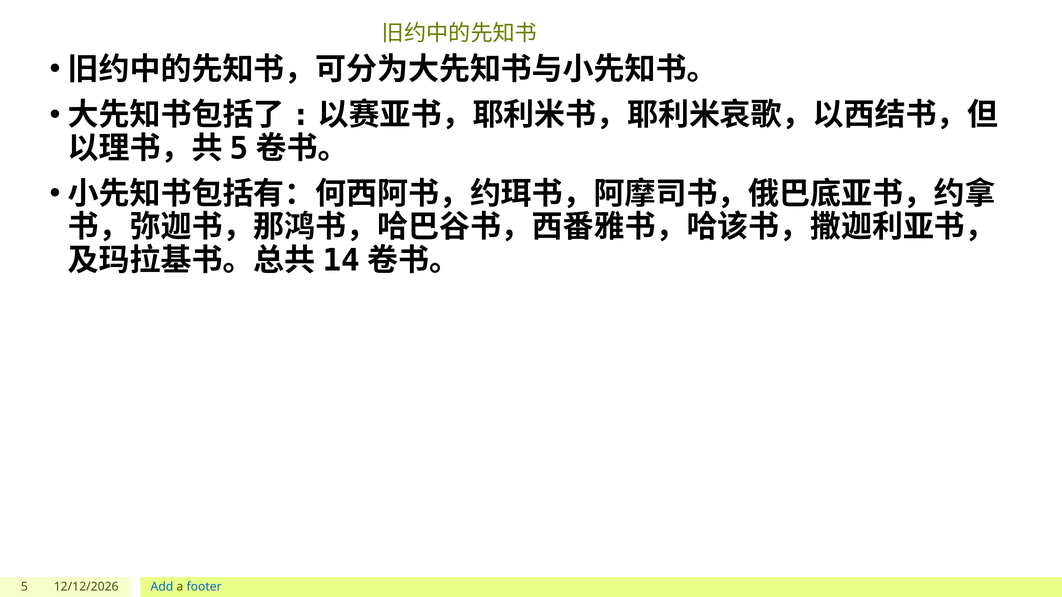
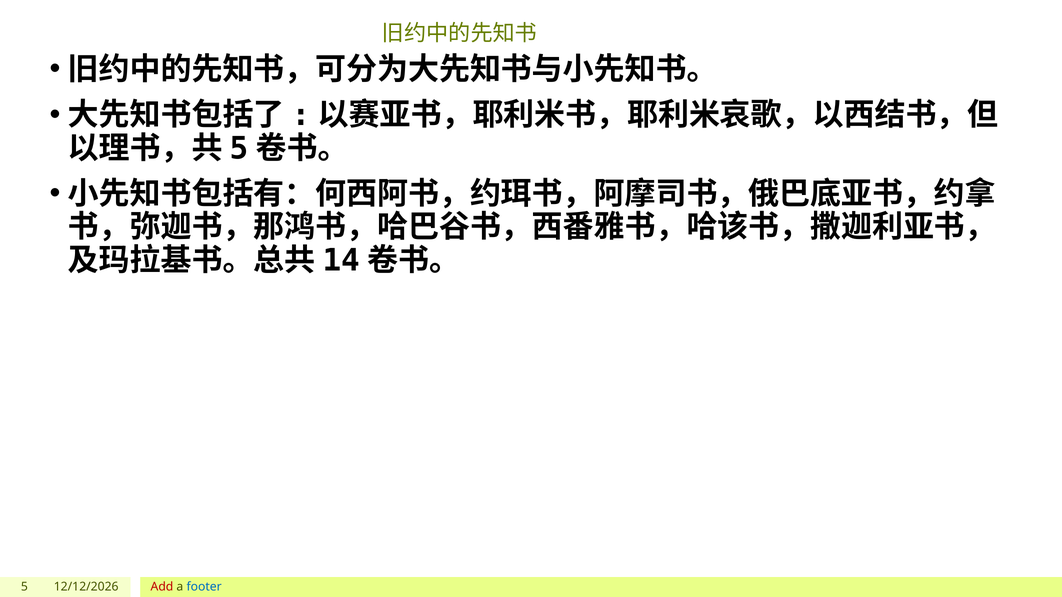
Add colour: blue -> red (162, 587)
